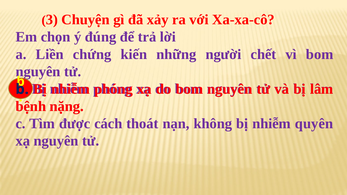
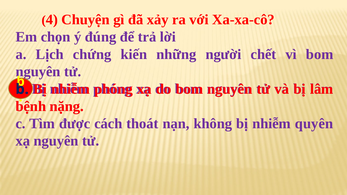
3: 3 -> 4 (52, 20)
Liền: Liền -> Lịch (50, 54)
